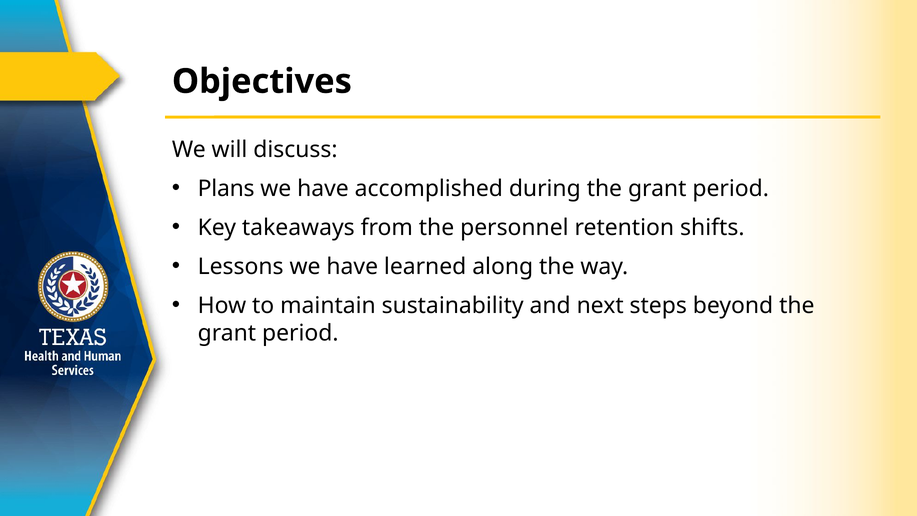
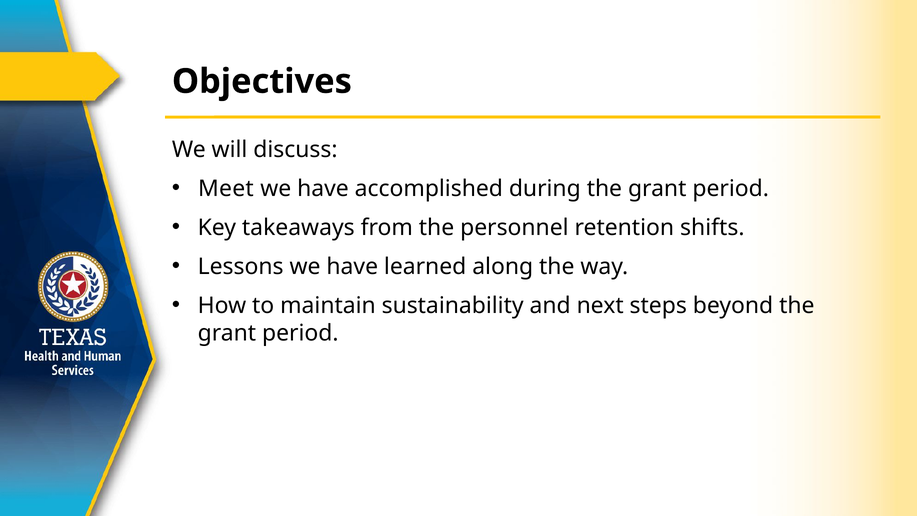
Plans: Plans -> Meet (226, 188)
